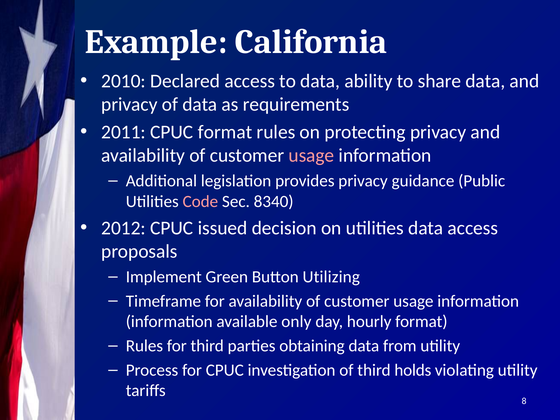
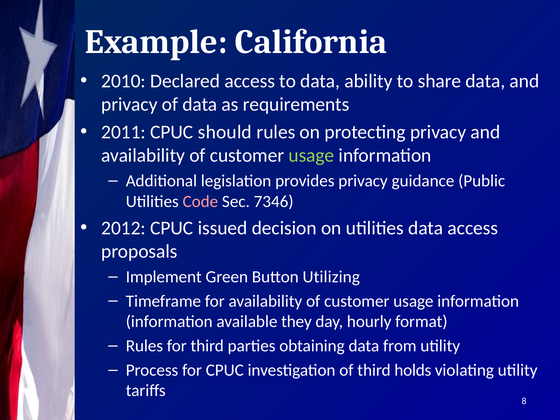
CPUC format: format -> should (225, 132)
usage colour: pink -> light green (311, 155)
8340: 8340 -> 7346 (274, 202)
only: only -> they (296, 322)
